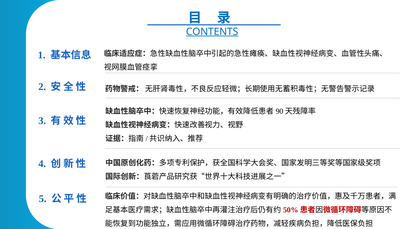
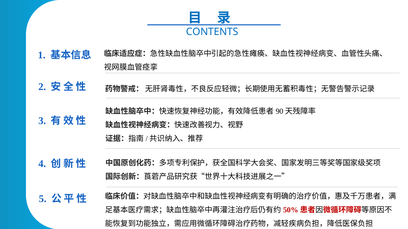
CONTENTS underline: present -> none (212, 32)
